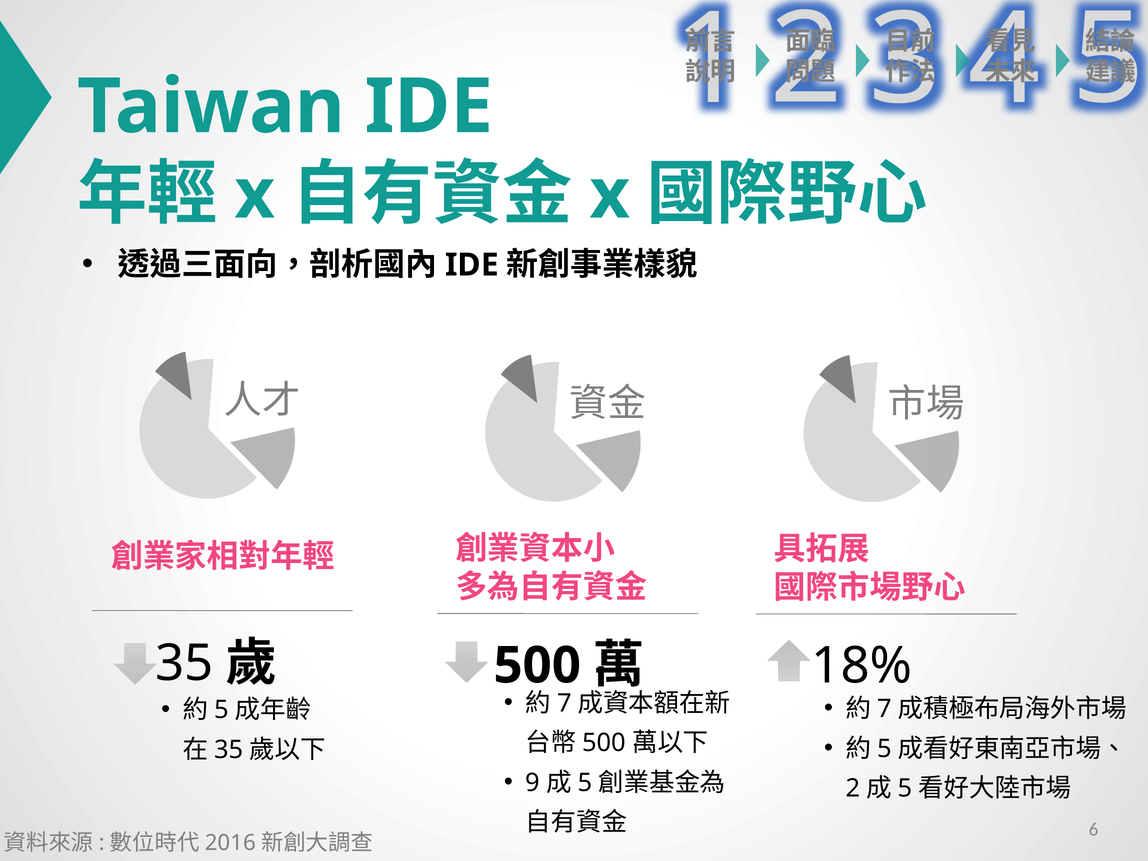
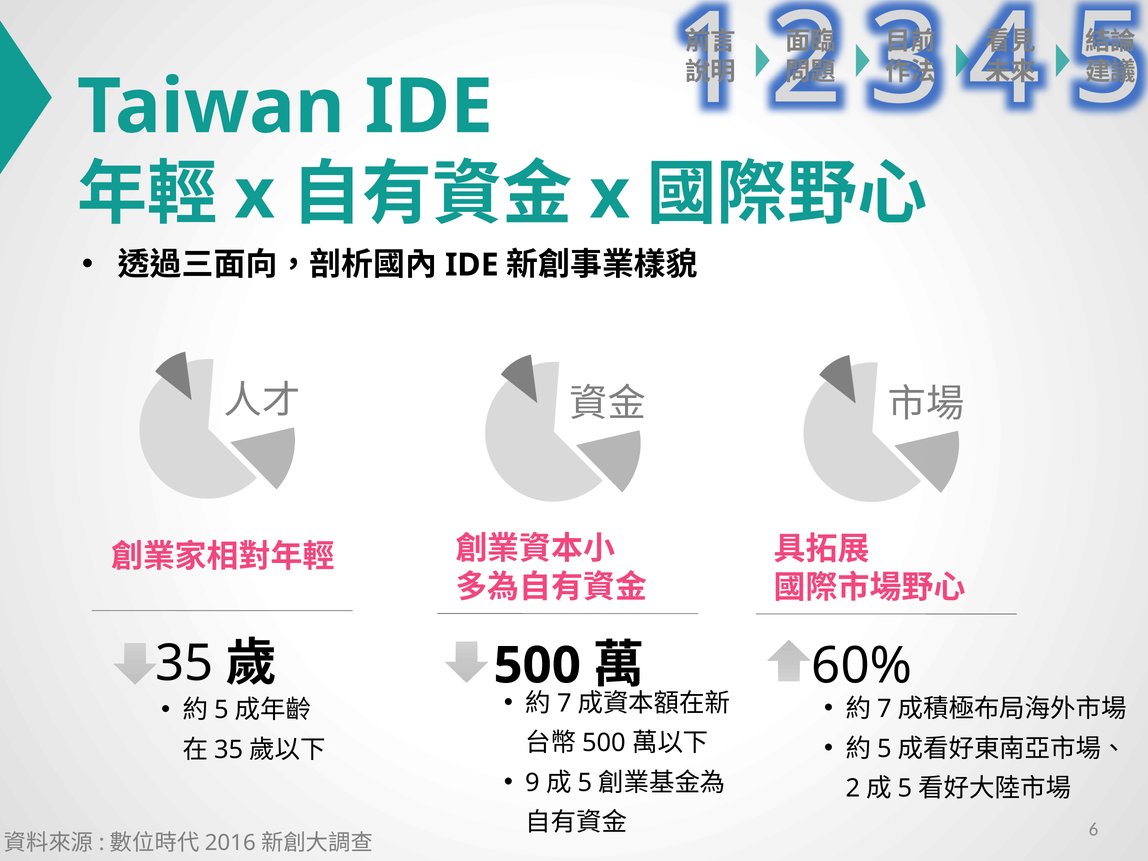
18%: 18% -> 60% (862, 666)
